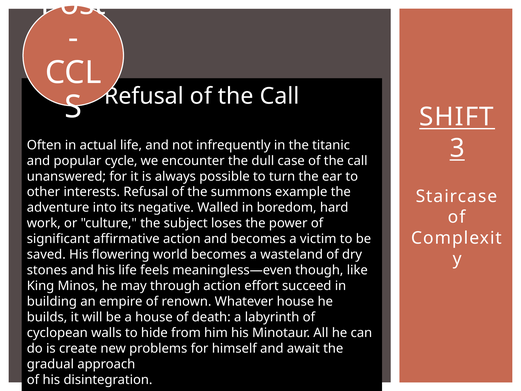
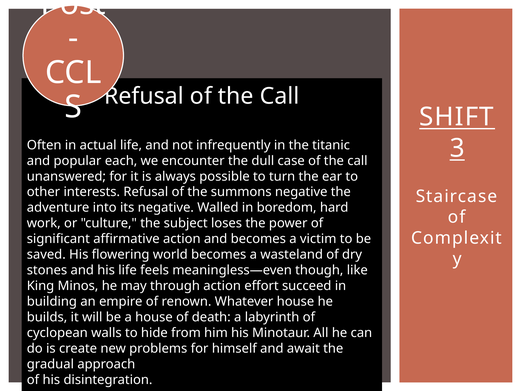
cycle: cycle -> each (121, 161)
summons example: example -> negative (301, 192)
